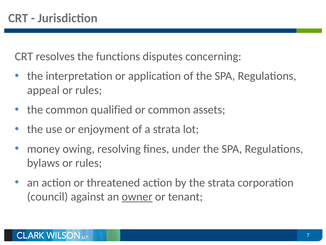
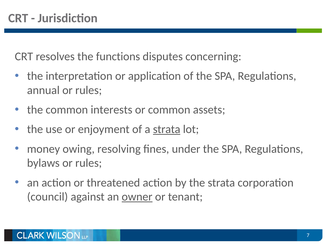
appeal: appeal -> annual (43, 90)
qualified: qualified -> interests (112, 110)
strata underline: none -> present (167, 129)
